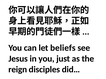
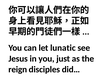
beliefs: beliefs -> lunatic (63, 48)
